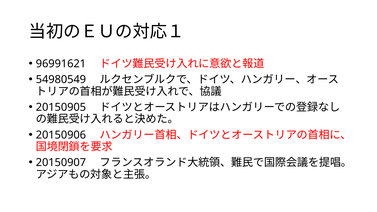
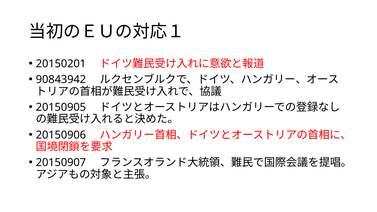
96991621: 96991621 -> 20150201 (61, 64)
54980549: 54980549 -> 90843942 (61, 80)
